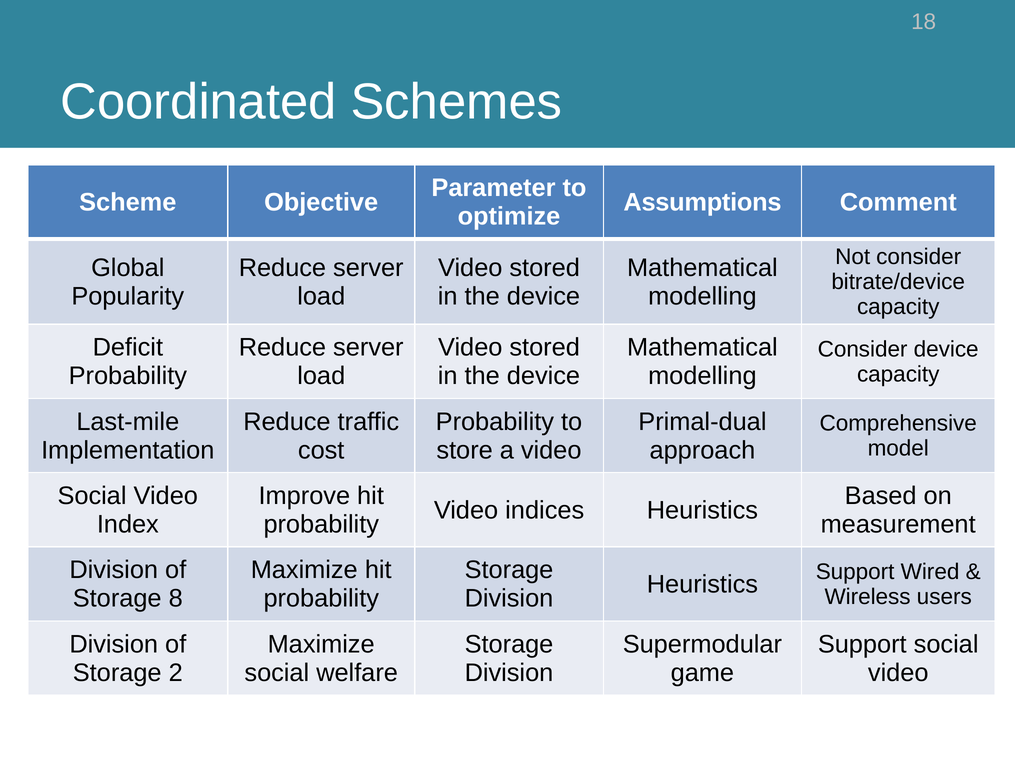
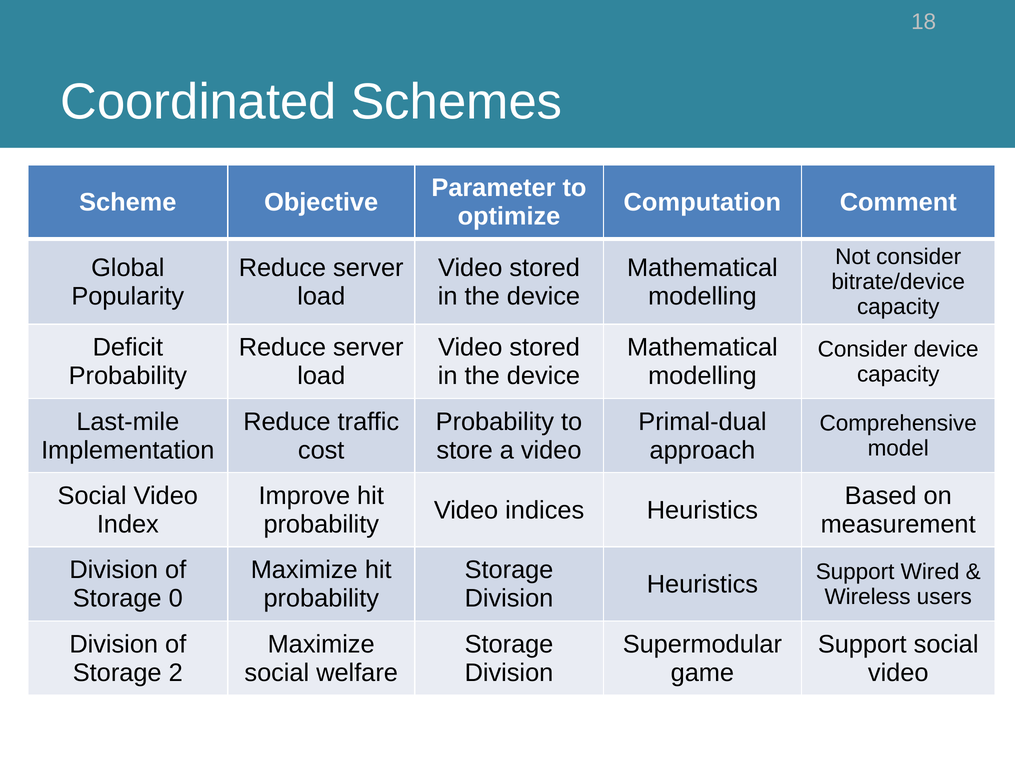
Assumptions: Assumptions -> Computation (702, 202)
8: 8 -> 0 (176, 599)
